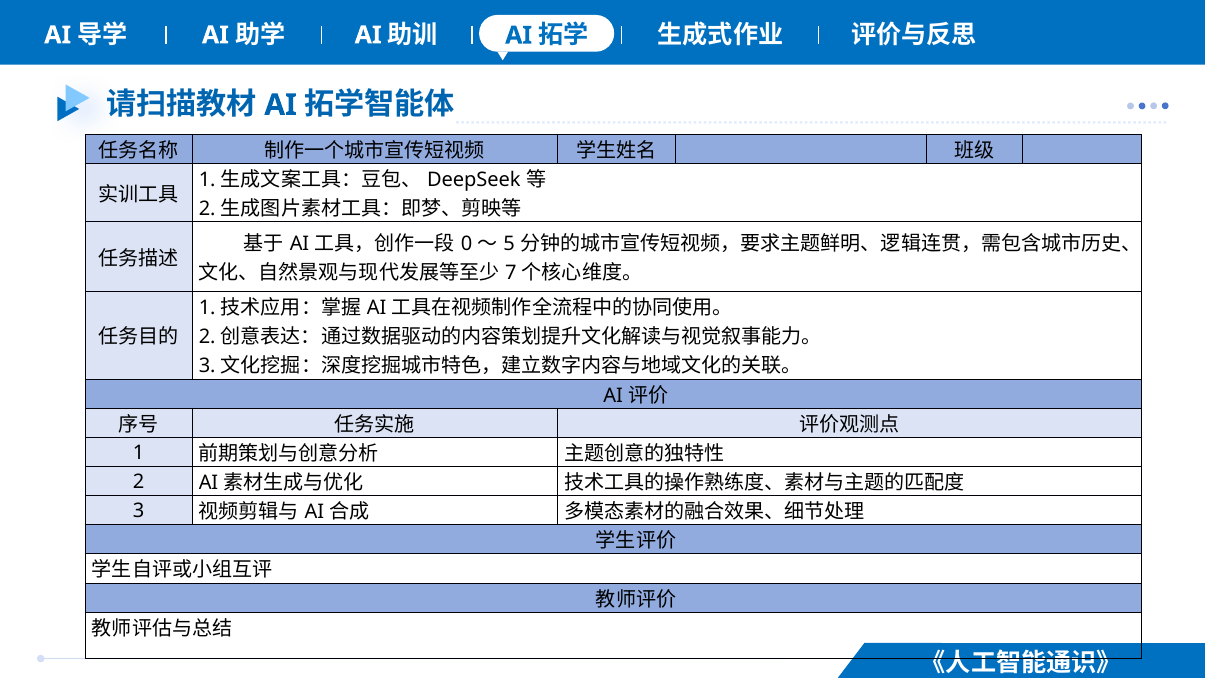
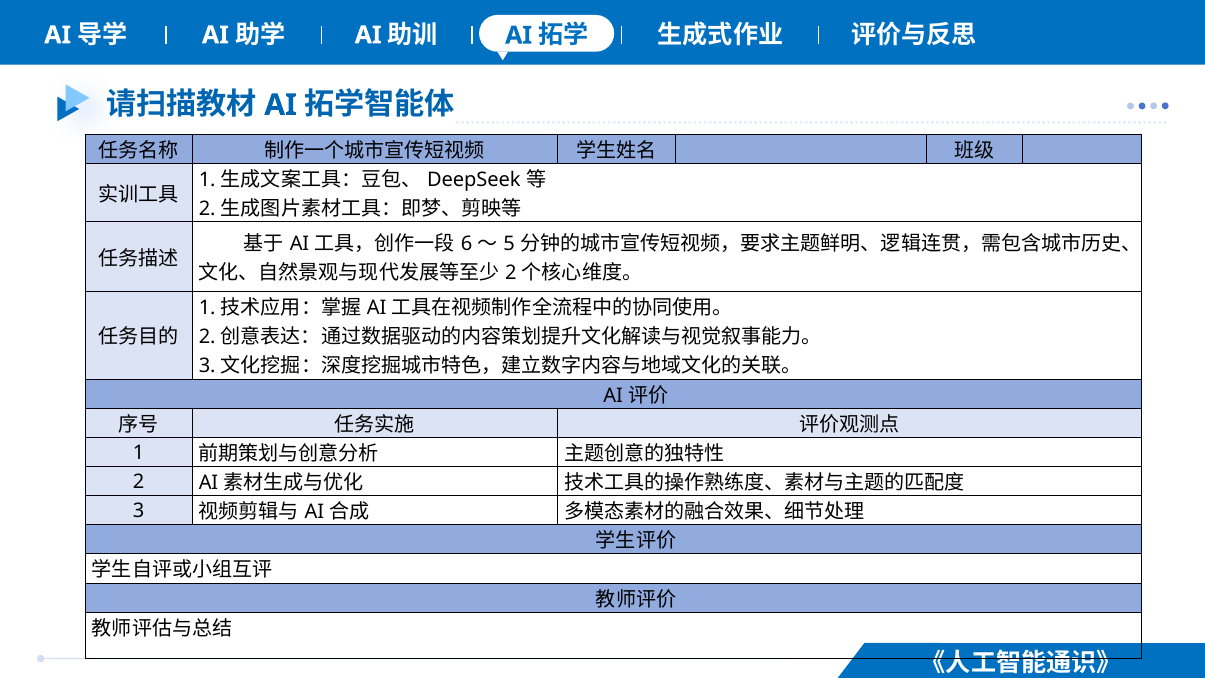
0: 0 -> 6 (467, 244)
7: 7 -> 2 (511, 273)
